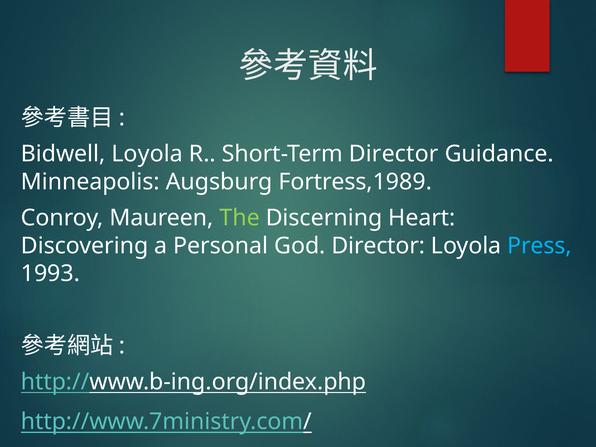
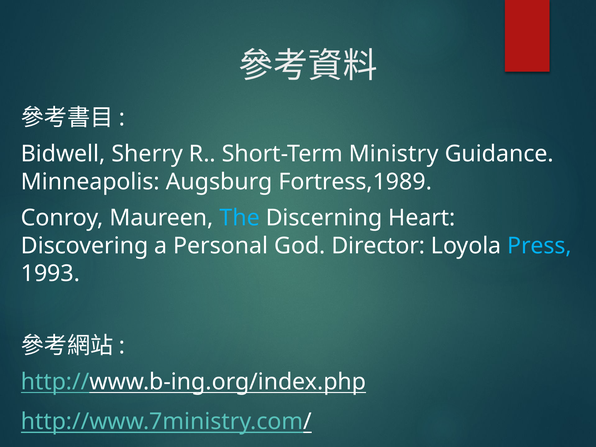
Bidwell Loyola: Loyola -> Sherry (147, 154)
Short-Term Director: Director -> Ministry (394, 154)
The colour: light green -> light blue (240, 218)
